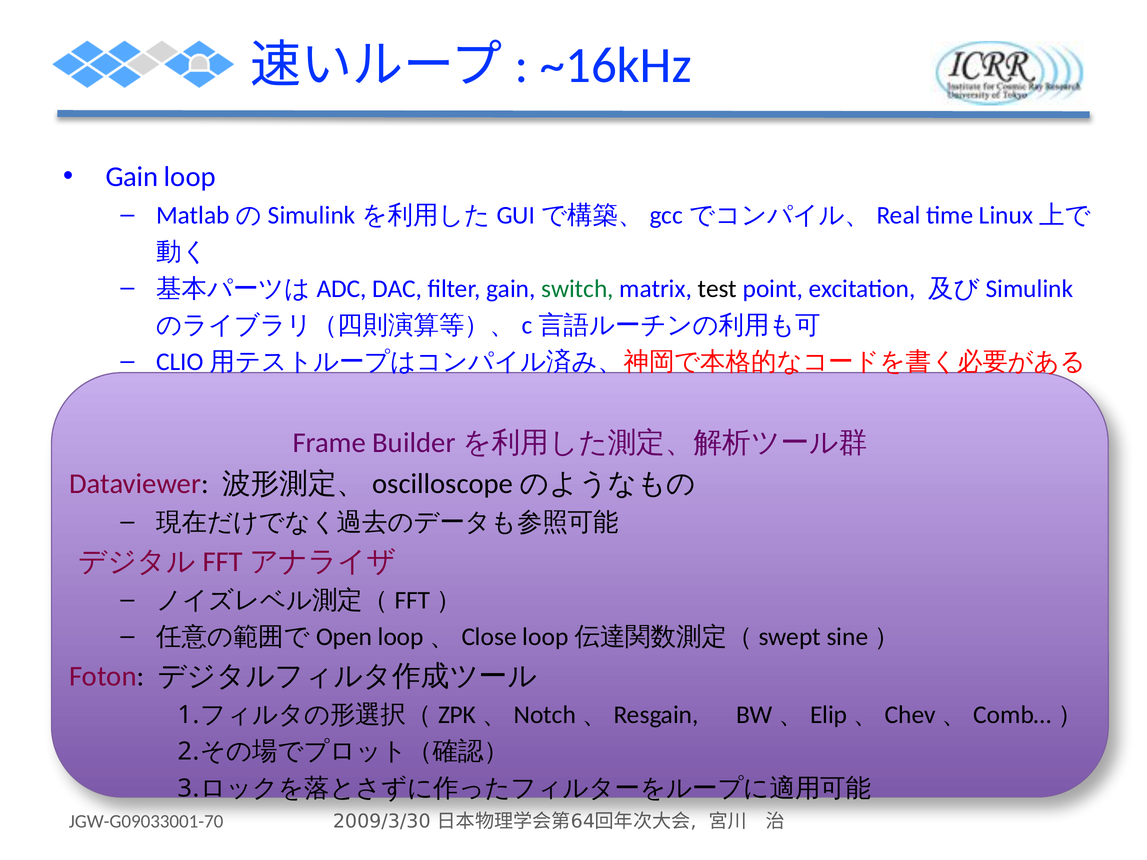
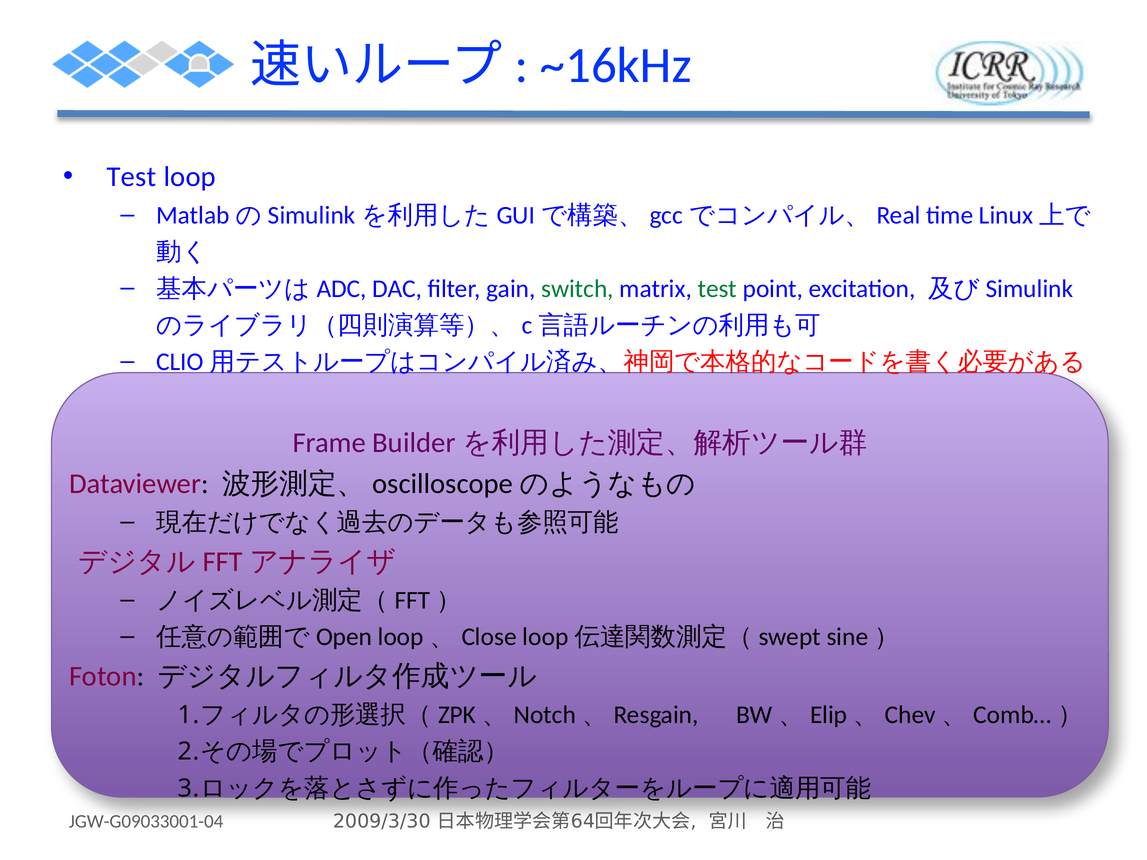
Gain: Gain -> Test (132, 177)
test colour: black -> green (717, 289)
JGW-G09033001-70: JGW-G09033001-70 -> JGW-G09033001-04 (146, 822)
